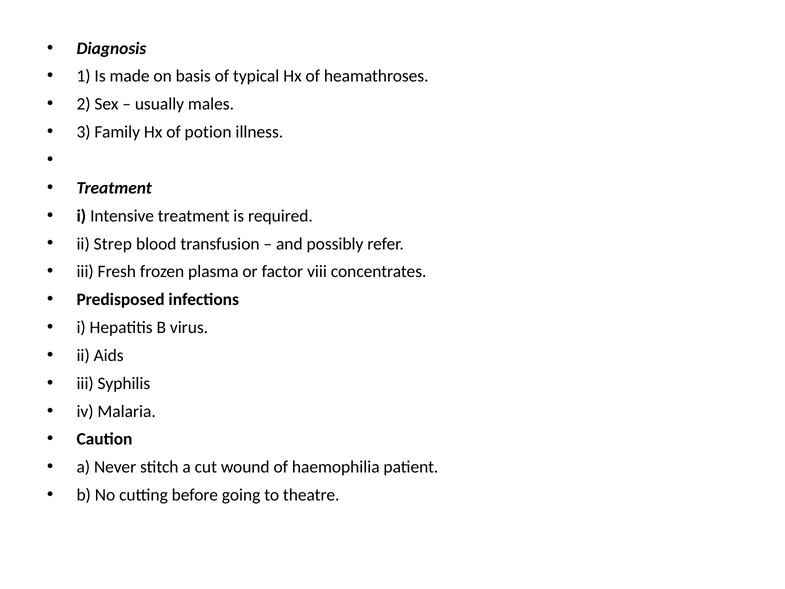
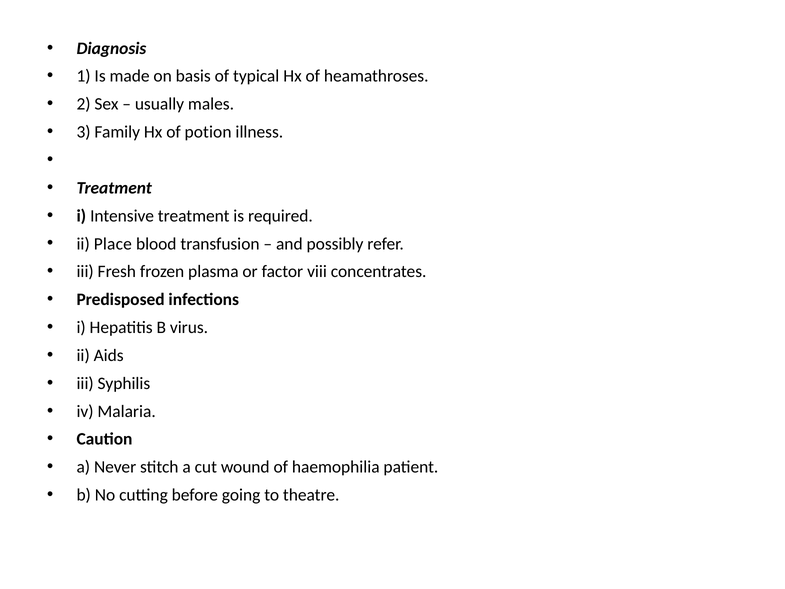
Strep: Strep -> Place (113, 244)
